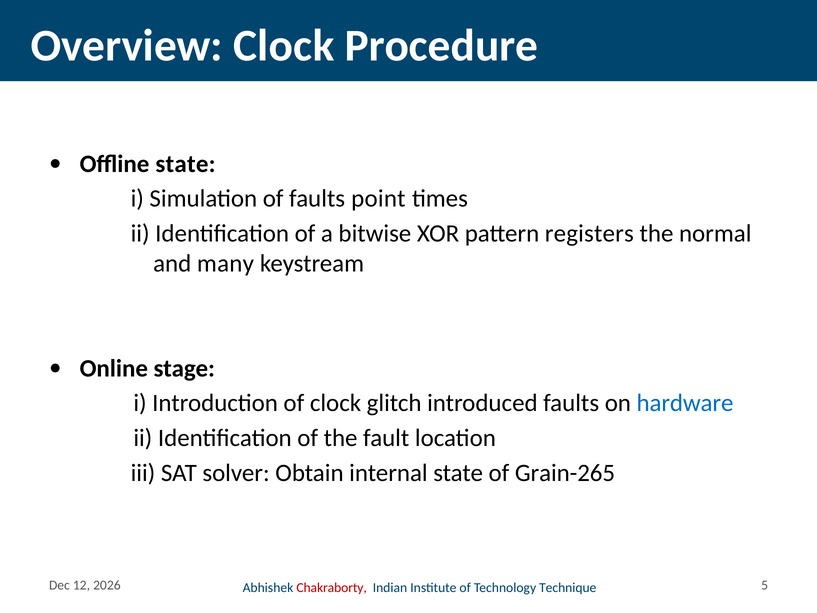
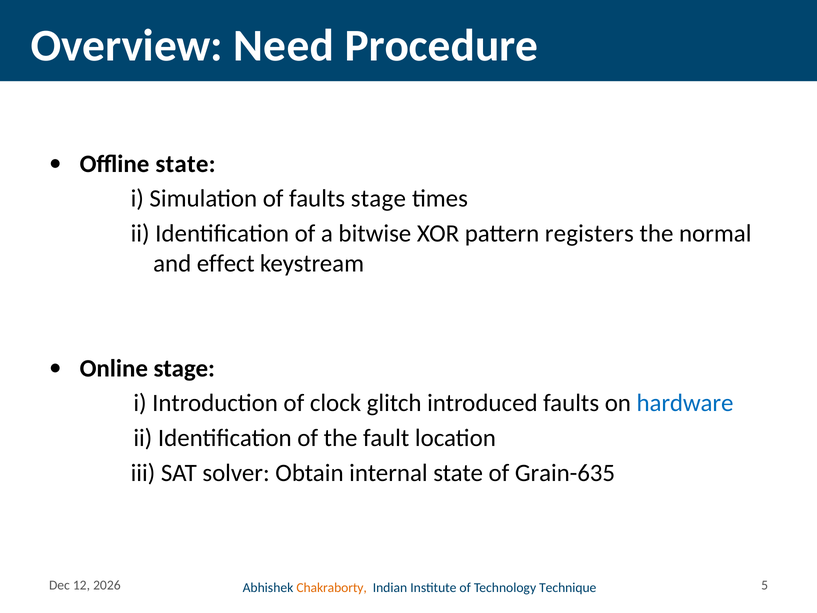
Overview Clock: Clock -> Need (284, 46)
faults point: point -> stage (378, 199)
many: many -> effect (226, 263)
Grain-265: Grain-265 -> Grain-635 (565, 473)
Chakraborty colour: red -> orange (332, 587)
